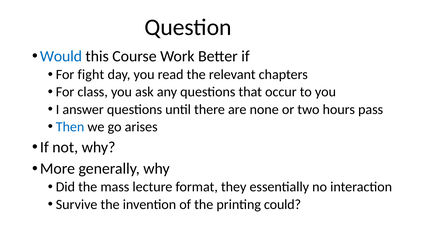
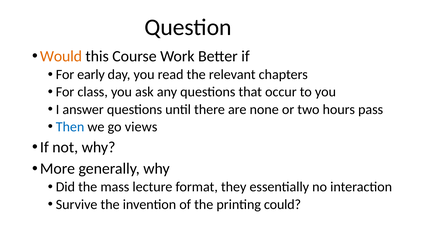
Would colour: blue -> orange (61, 56)
fight: fight -> early (91, 75)
arises: arises -> views (141, 127)
